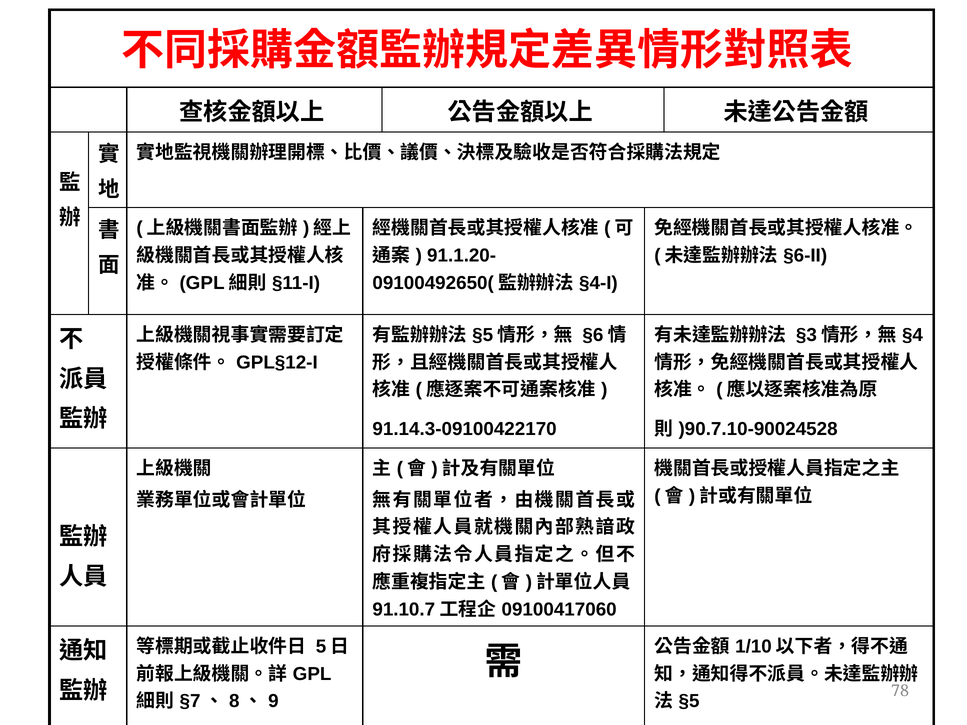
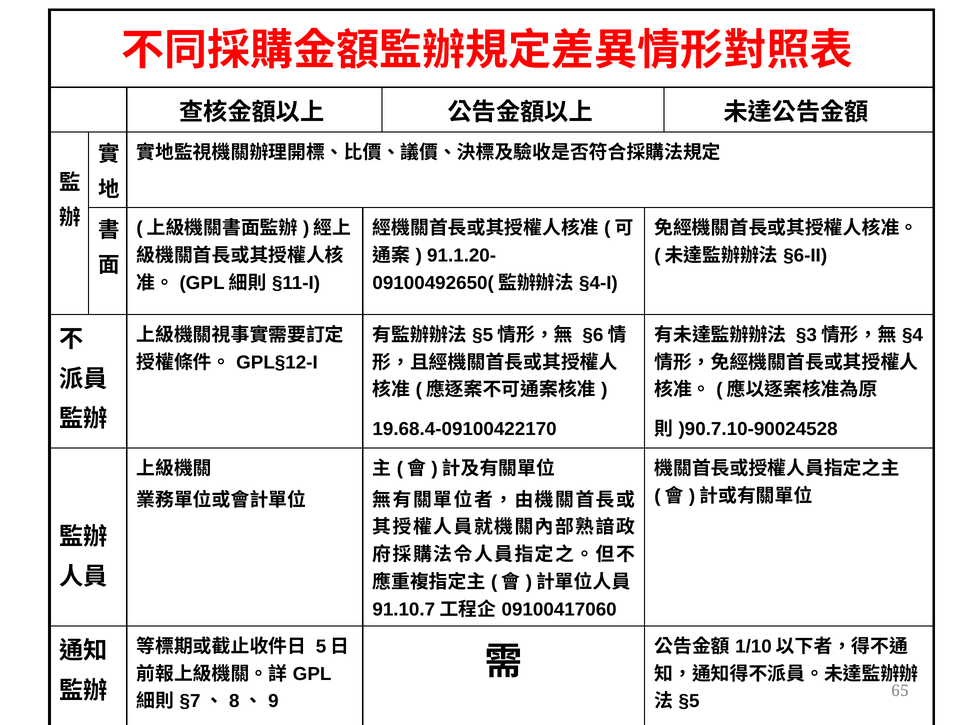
91.14.3-09100422170: 91.14.3-09100422170 -> 19.68.4-09100422170 (465, 429)
78: 78 -> 65 (900, 691)
